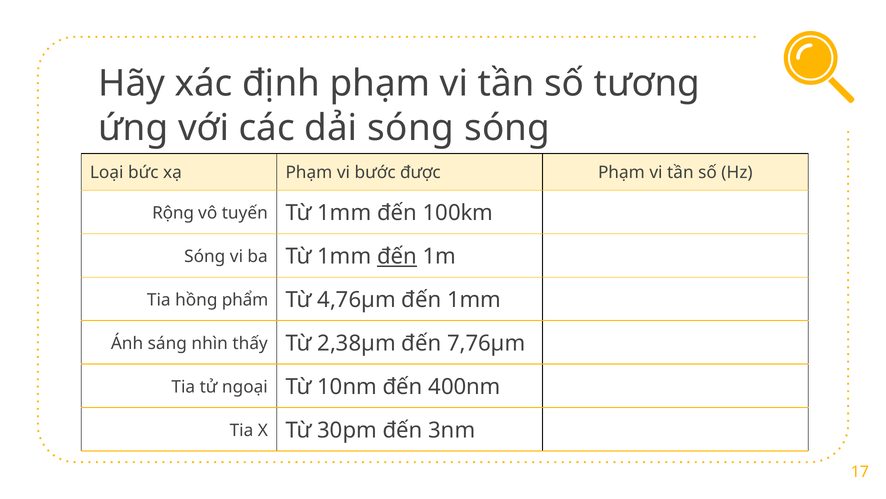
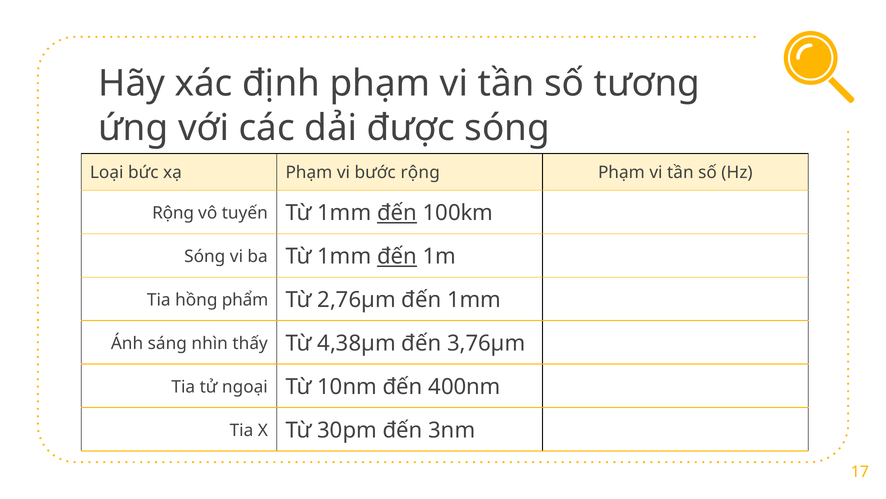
dải sóng: sóng -> được (411, 128)
bước được: được -> rộng (420, 173)
đến underline: none -> present (397, 213)
4,76µm: 4,76µm -> 2,76µm (357, 300)
2,38µm: 2,38µm -> 4,38µm (357, 343)
7,76µm: 7,76µm -> 3,76µm (486, 343)
